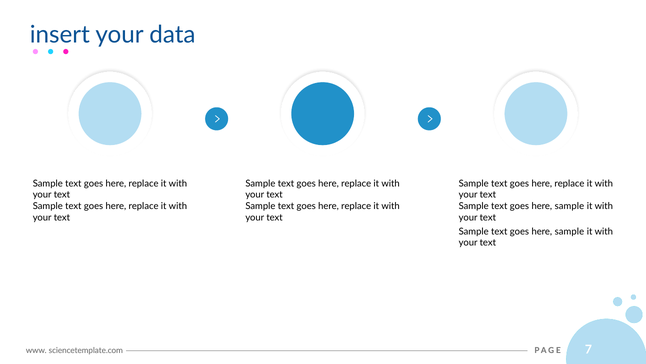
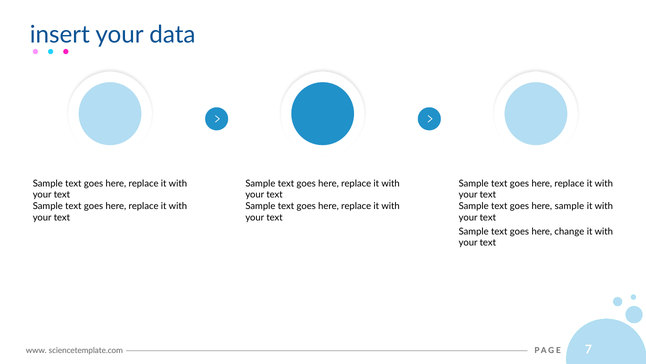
sample: sample -> change (569, 231)
